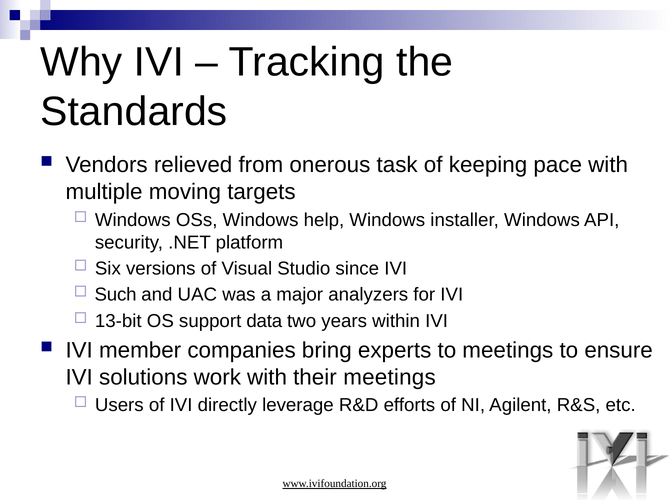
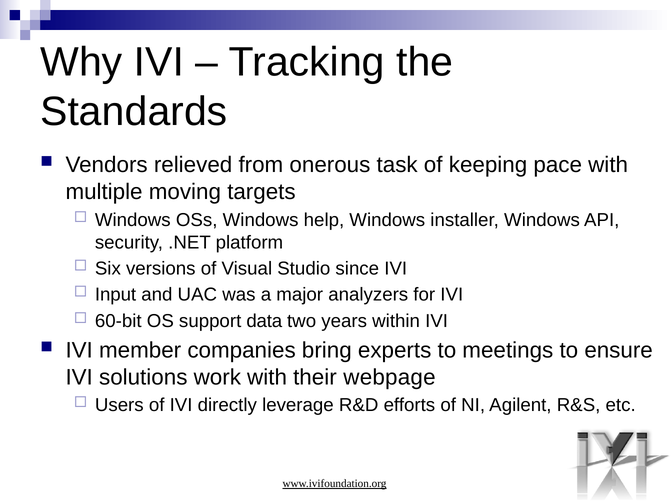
Such: Such -> Input (116, 295)
13-bit: 13-bit -> 60-bit (118, 321)
their meetings: meetings -> webpage (389, 377)
